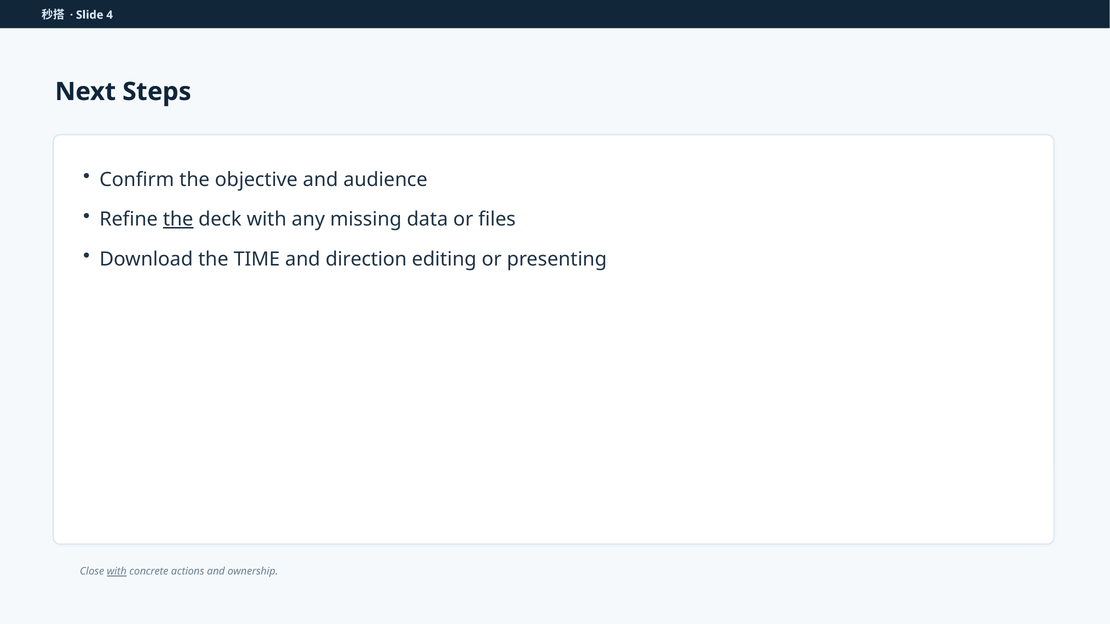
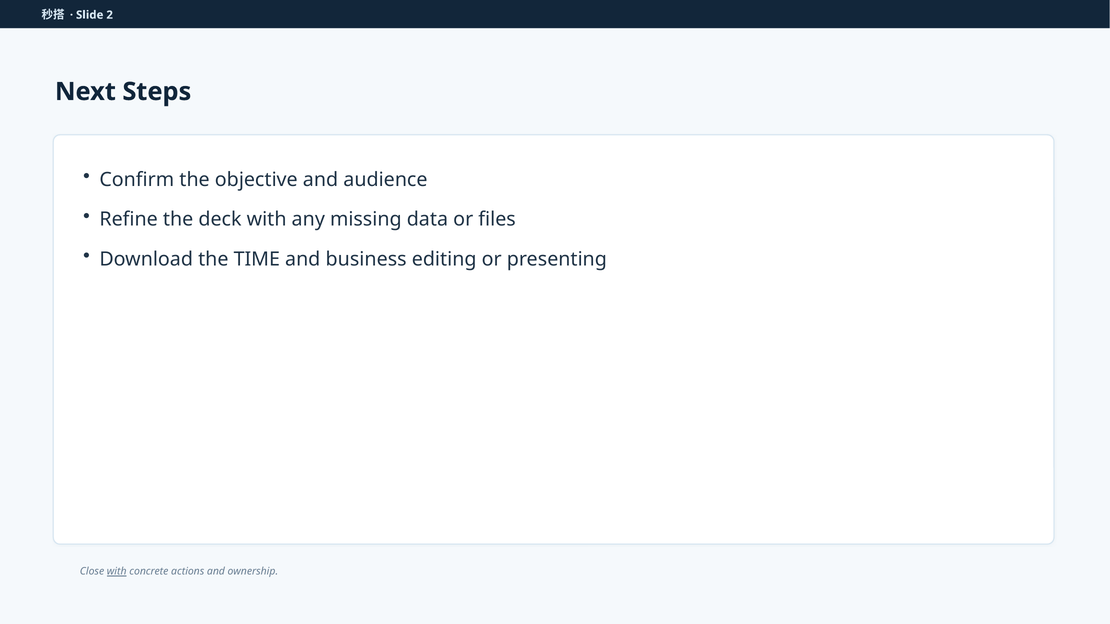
4: 4 -> 2 (110, 15)
the underline: present -> none (178, 219)
direction: direction -> business (366, 259)
